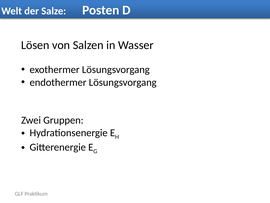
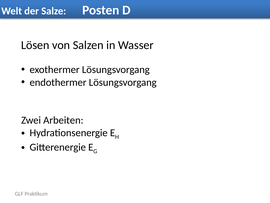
Gruppen: Gruppen -> Arbeiten (63, 120)
